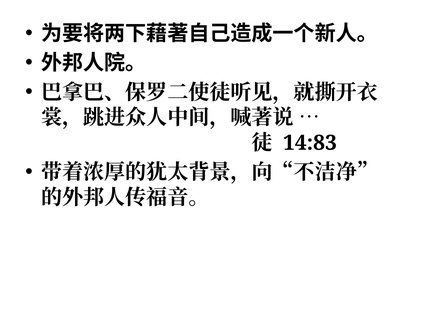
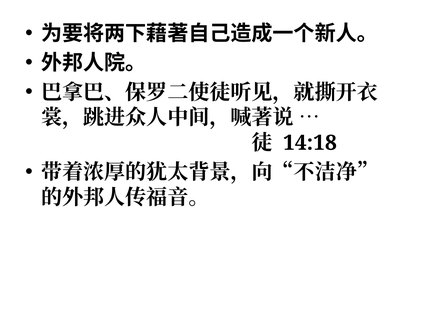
14:83: 14:83 -> 14:18 (310, 143)
